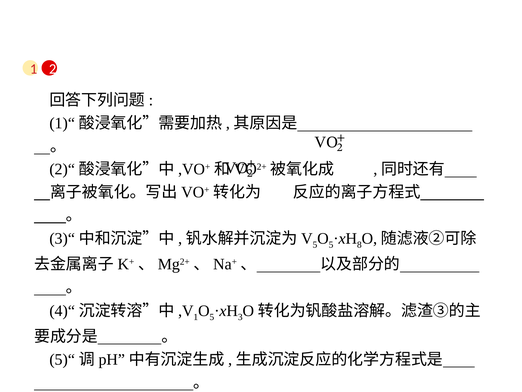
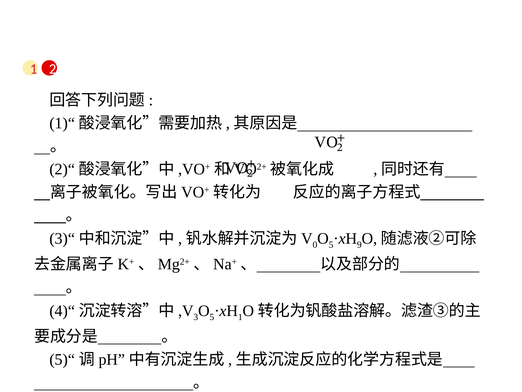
5: 5 -> 0 (315, 245)
8: 8 -> 9 (359, 245)
1: 1 -> 3 (196, 317)
3: 3 -> 1 (240, 317)
